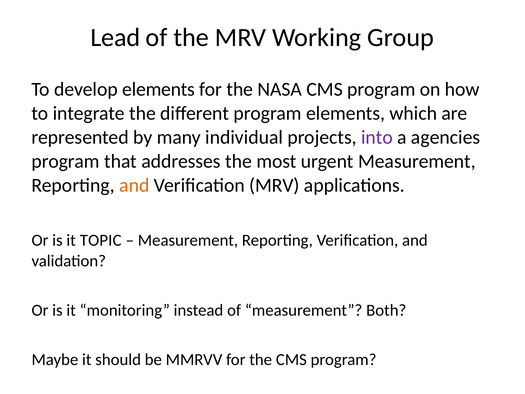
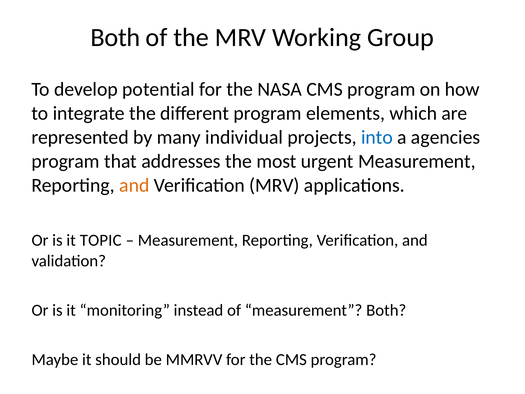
Lead: Lead -> Both (115, 37)
develop elements: elements -> potential (159, 89)
into colour: purple -> blue (377, 137)
